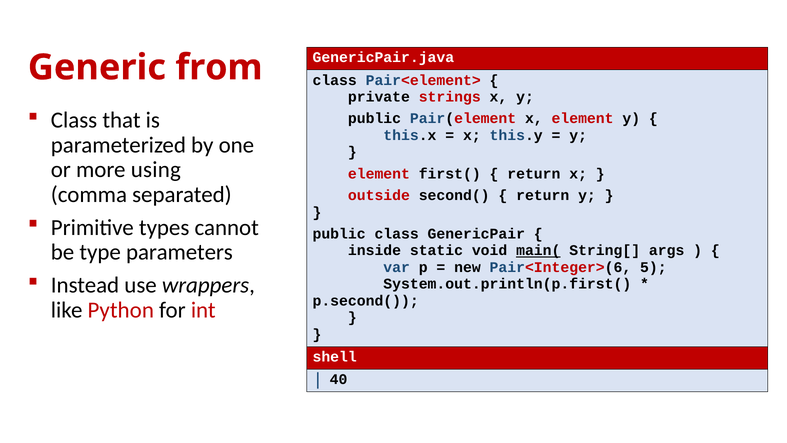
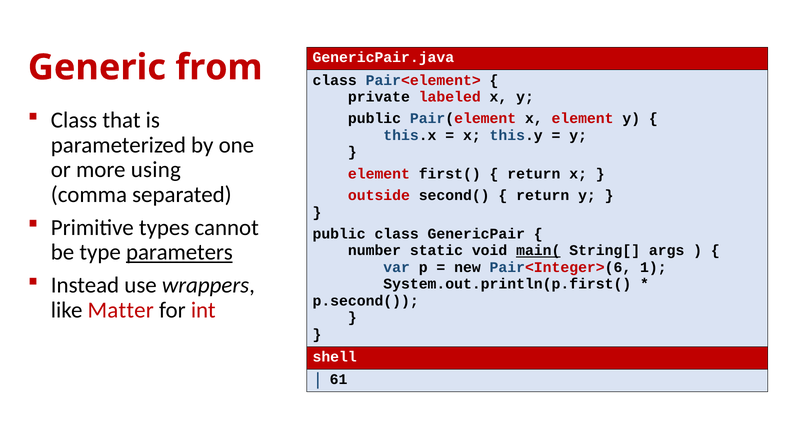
strings: strings -> labeled (450, 97)
parameters underline: none -> present (179, 252)
inside: inside -> number (375, 250)
5: 5 -> 1 (653, 267)
Python: Python -> Matter (121, 310)
40: 40 -> 61 (339, 379)
